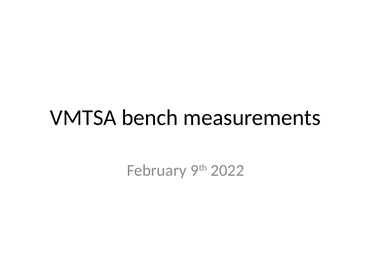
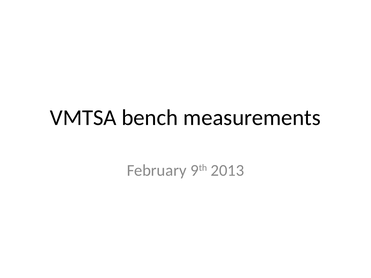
2022: 2022 -> 2013 (227, 171)
